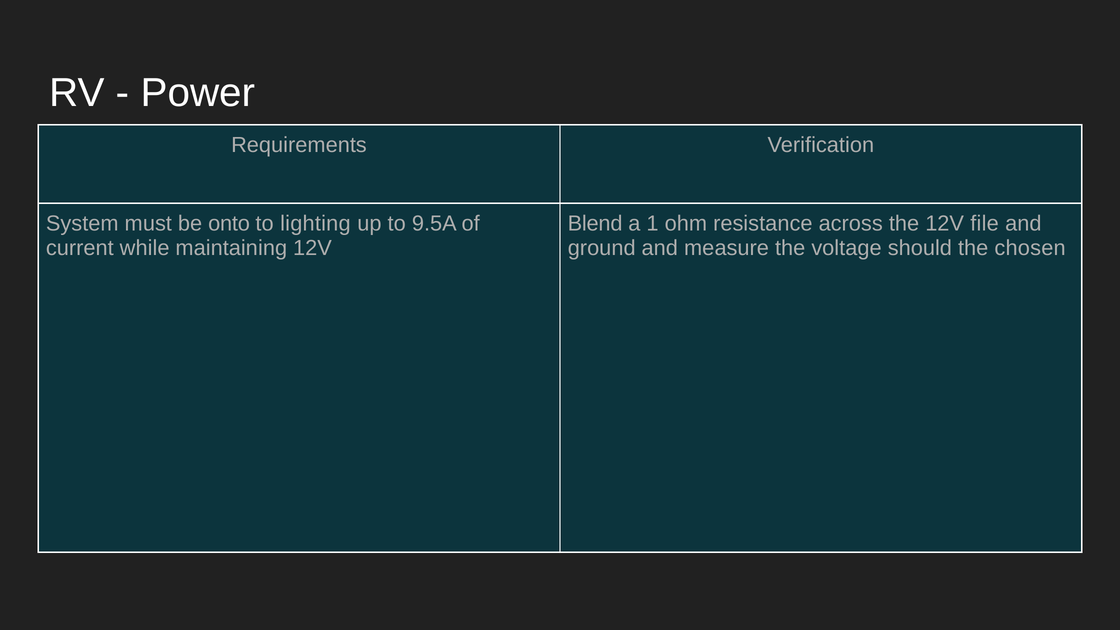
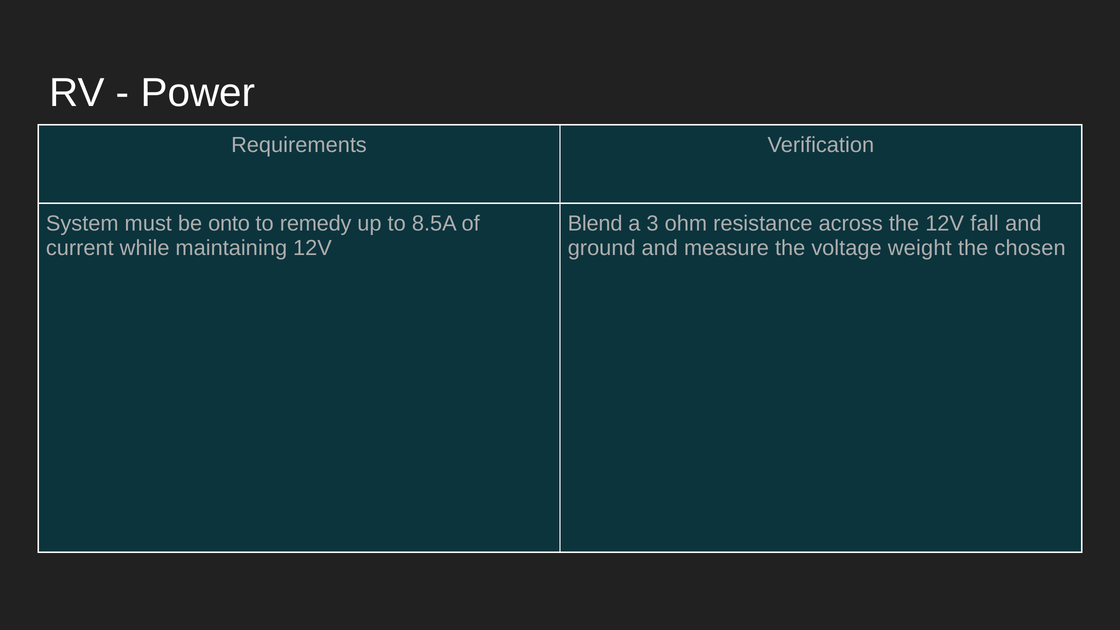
lighting: lighting -> remedy (316, 224)
9.5A: 9.5A -> 8.5A (434, 224)
1: 1 -> 3 (652, 224)
file: file -> fall (985, 224)
should: should -> weight (920, 248)
